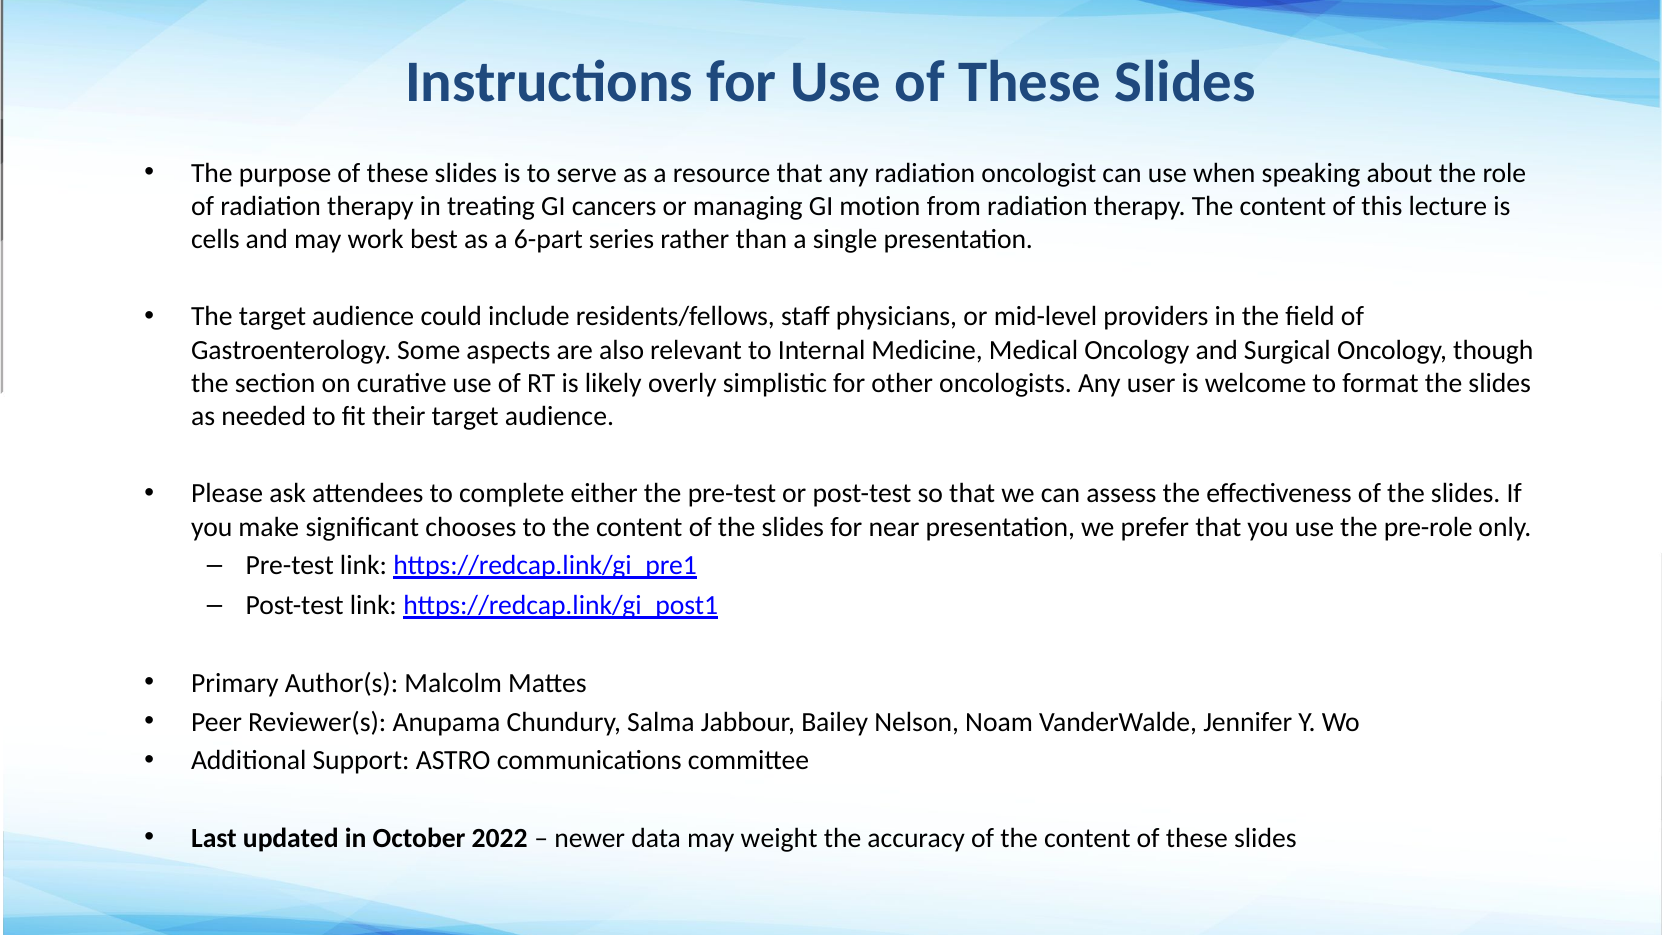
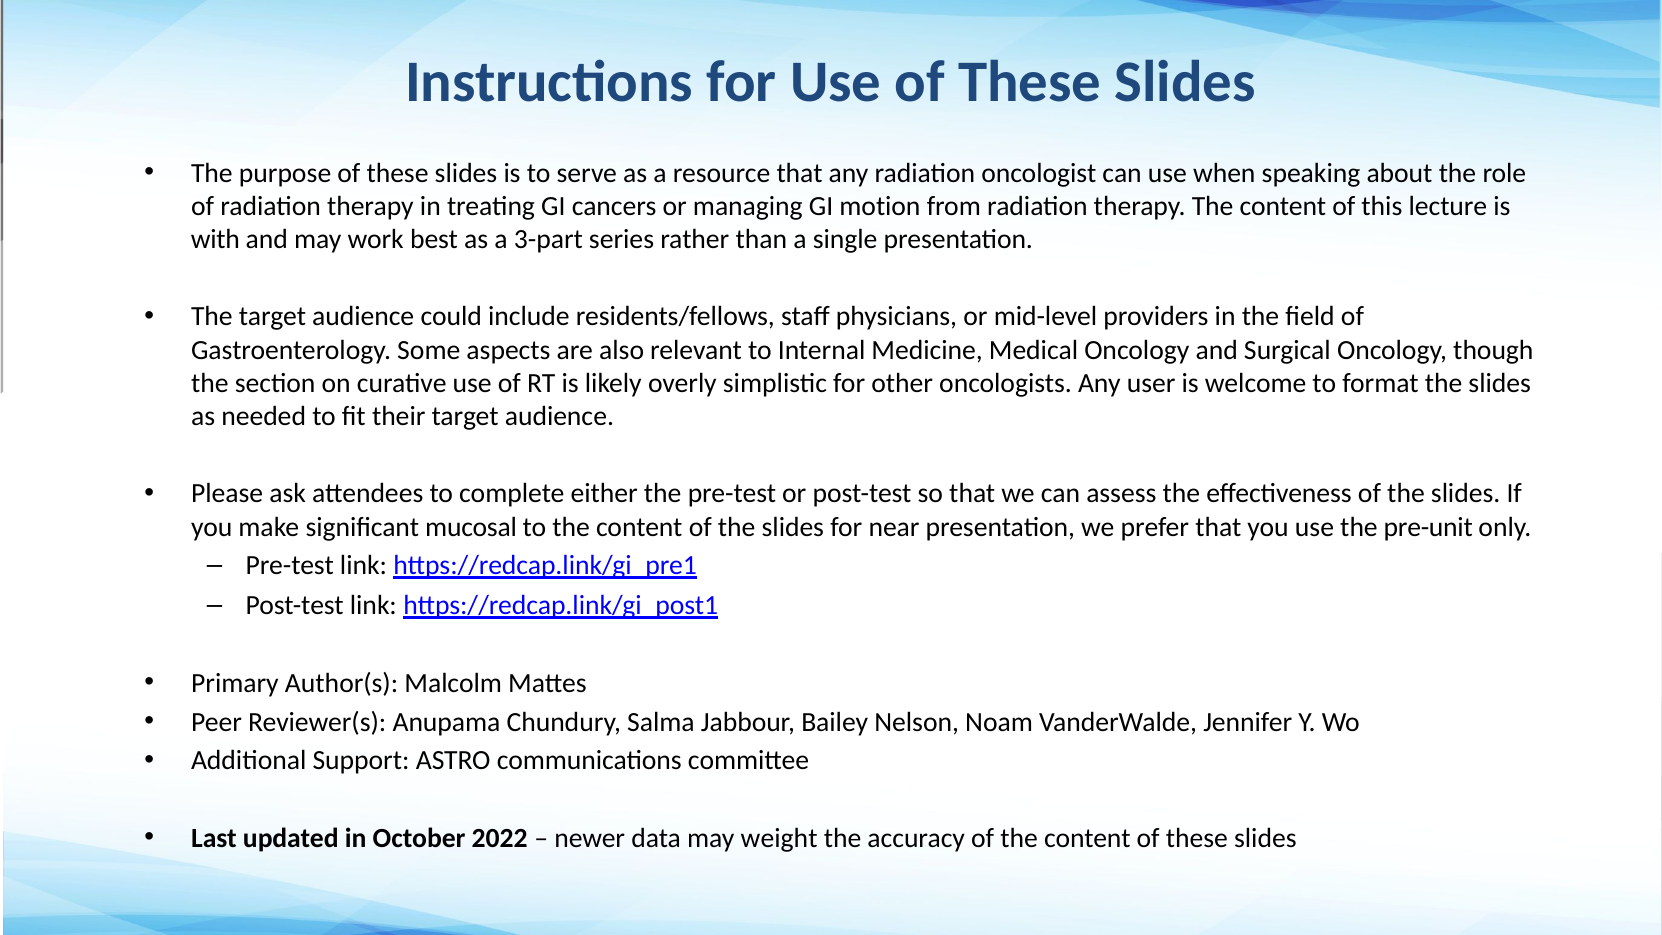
cells: cells -> with (215, 239)
6-part: 6-part -> 3-part (548, 239)
chooses: chooses -> mucosal (471, 527)
pre-role: pre-role -> pre-unit (1428, 527)
